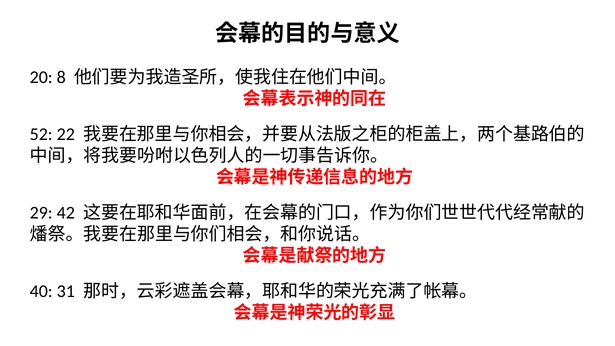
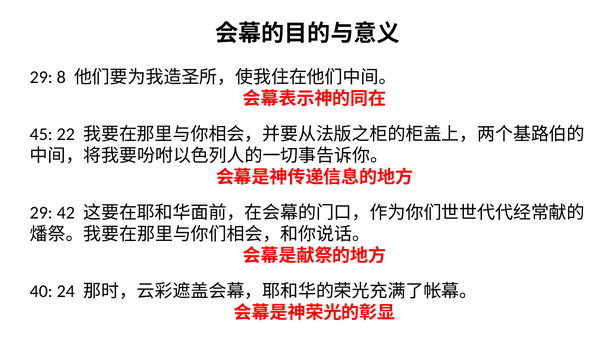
20: 20 -> 29 (41, 77)
52: 52 -> 45 (41, 134)
31: 31 -> 24 (66, 291)
